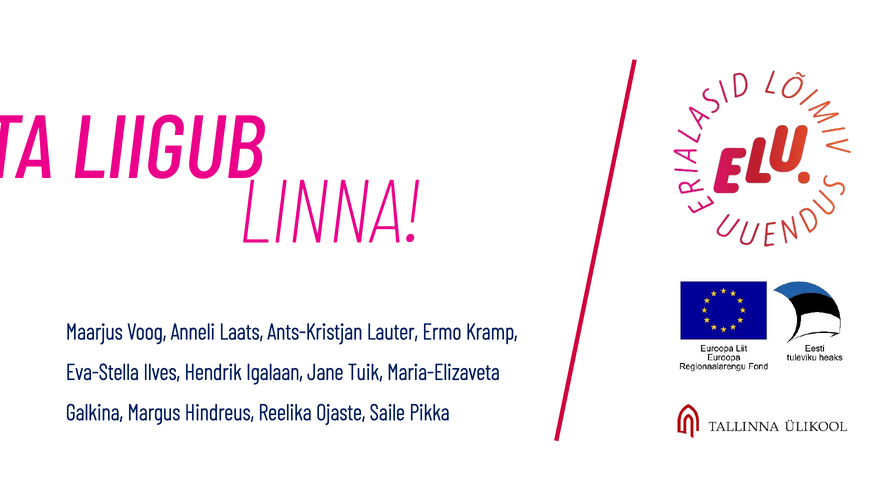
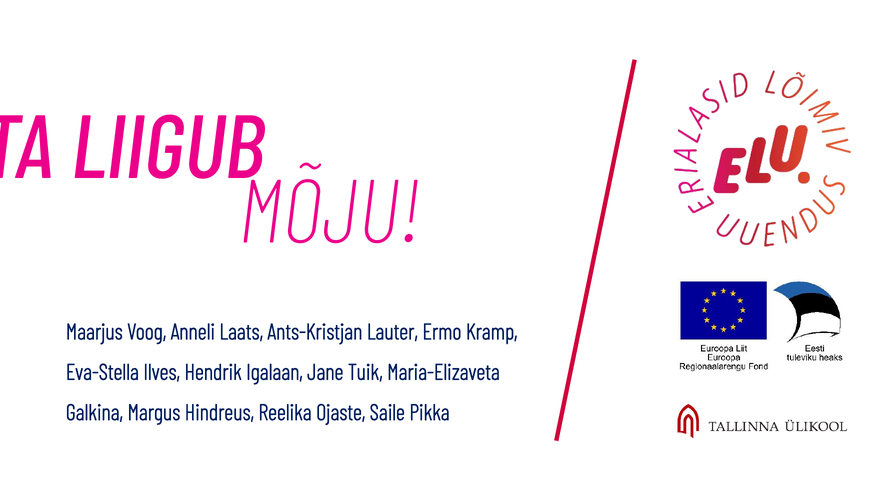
LINNA: LINNA -> MÕJU (329, 213)
